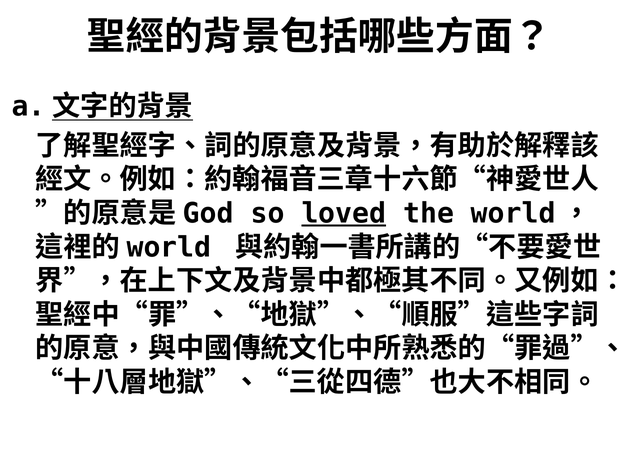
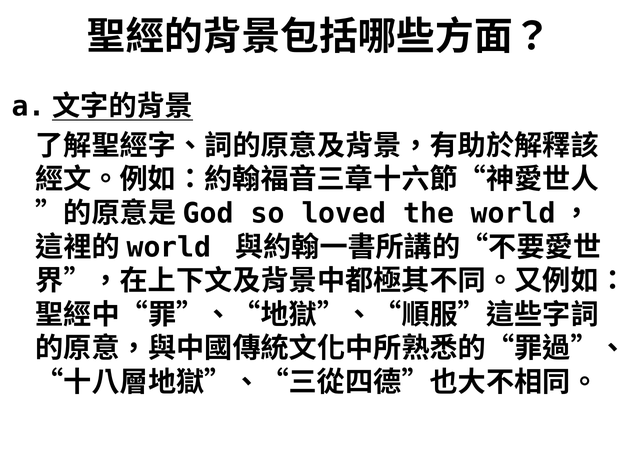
loved underline: present -> none (344, 213)
